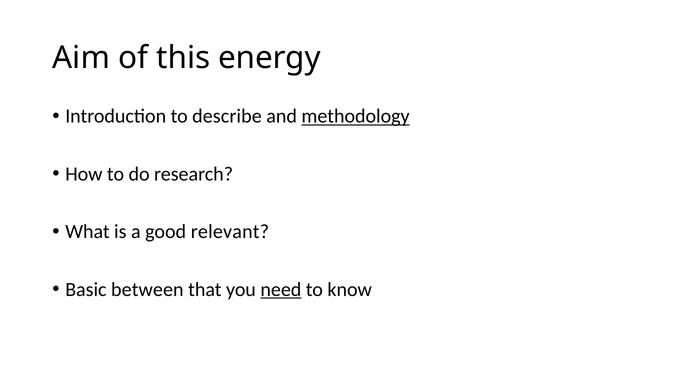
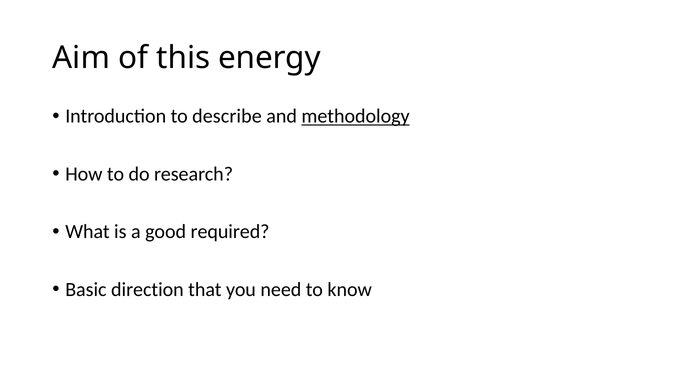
relevant: relevant -> required (230, 231)
between: between -> direction (147, 289)
need underline: present -> none (281, 289)
